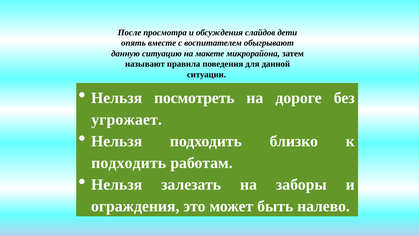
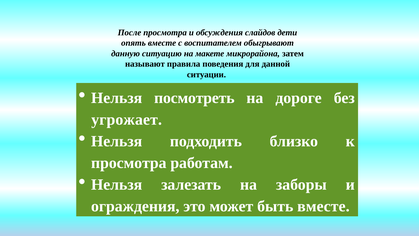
подходить: подходить -> просмотра (129, 163)
быть налево: налево -> вместе (323, 206)
